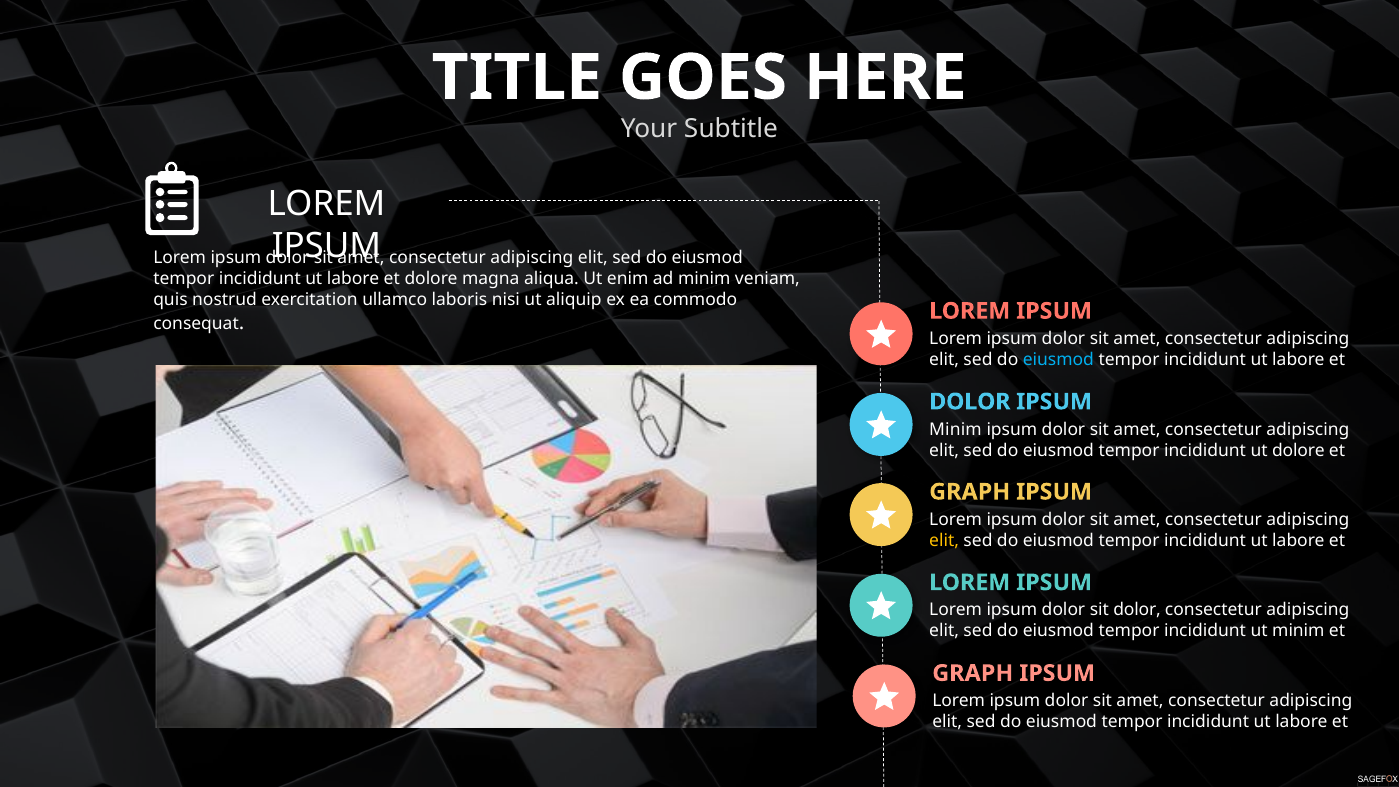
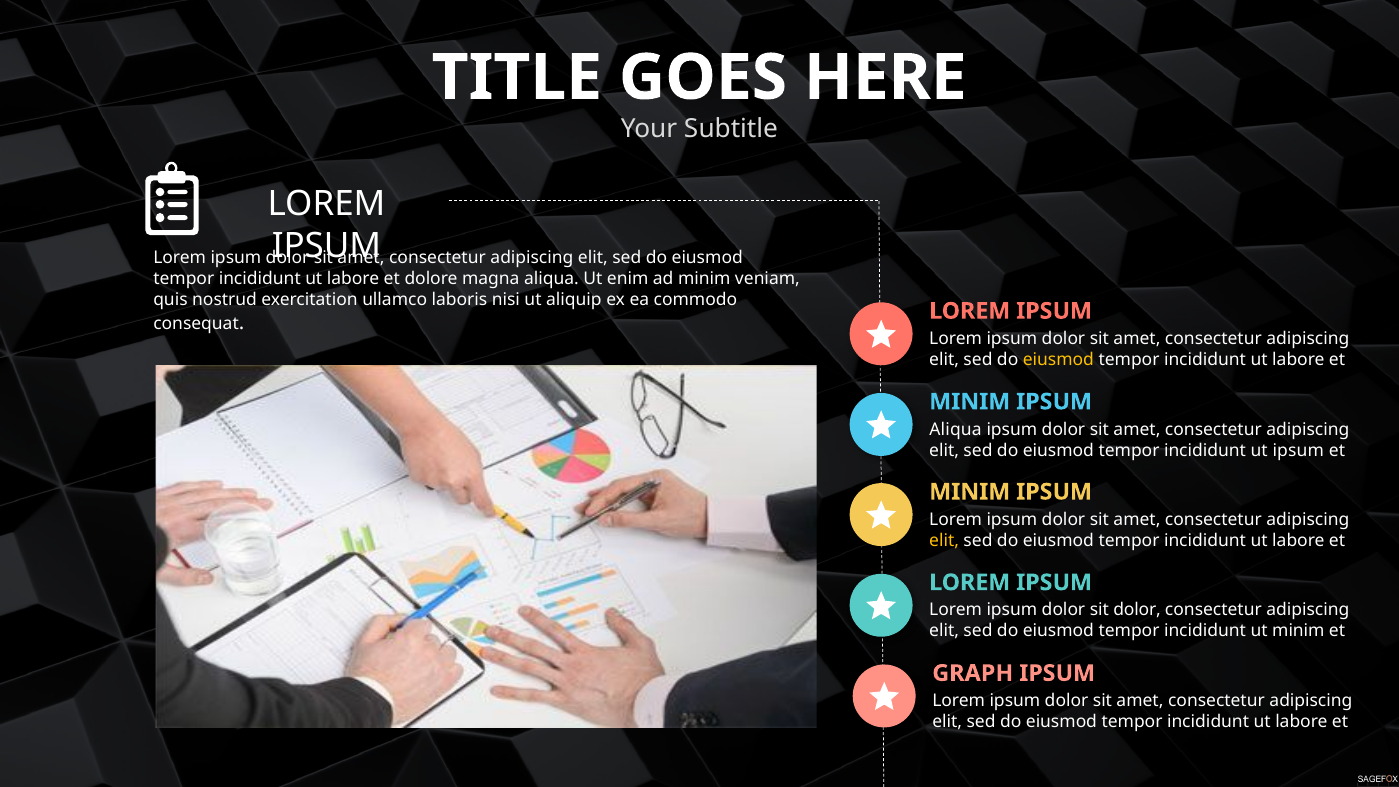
eiusmod colour: light blue -> yellow (1058, 360)
DOLOR: DOLOR -> MINIM (970, 402)
Minim: Minim -> Aliqua (956, 429)
ut dolore: dolore -> ipsum (1298, 450)
GRAPH: GRAPH -> MINIM (970, 492)
